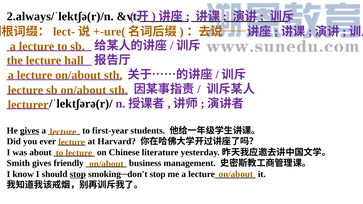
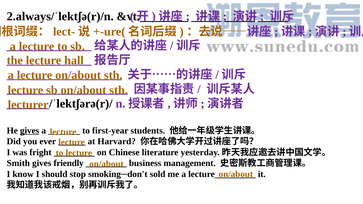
about: about -> fright (40, 152)
stop underline: present -> none (78, 174)
smoking─don't stop: stop -> sold (158, 174)
